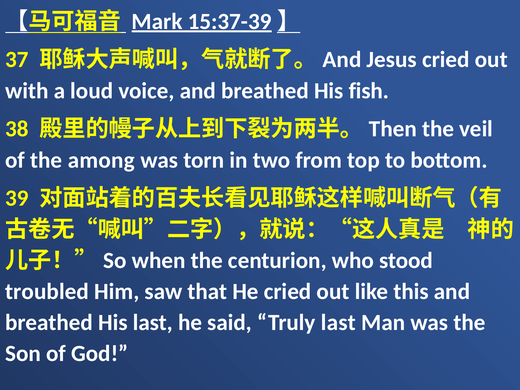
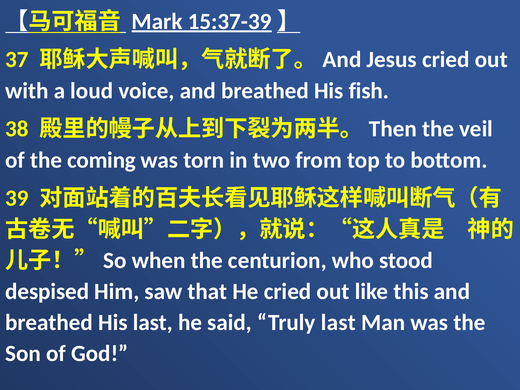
among: among -> coming (101, 160)
troubled: troubled -> despised (47, 292)
